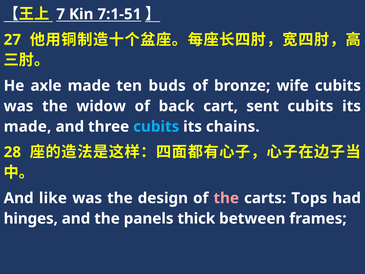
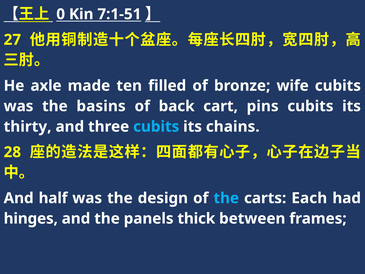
7: 7 -> 0 (61, 14)
buds: buds -> filled (167, 86)
widow: widow -> basins (101, 106)
sent: sent -> pins (263, 106)
made: made -> thirty (28, 127)
like: like -> half (53, 198)
the colour: pink -> light blue (226, 198)
Tops: Tops -> Each (309, 198)
